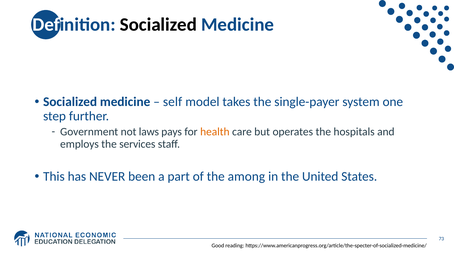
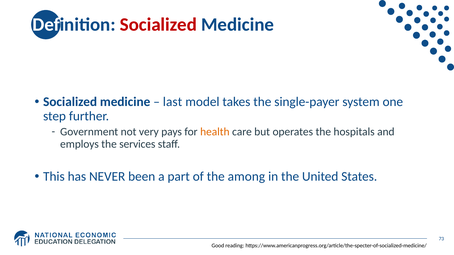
Socialized colour: black -> red (158, 25)
self: self -> last (173, 102)
laws: laws -> very (149, 132)
